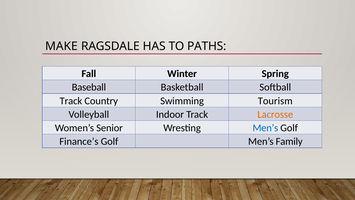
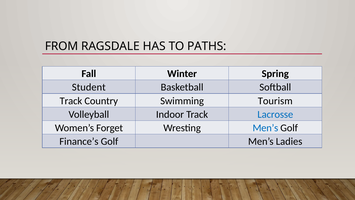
MAKE: MAKE -> FROM (62, 46)
Baseball: Baseball -> Student (89, 87)
Lacrosse colour: orange -> blue (275, 114)
Senior: Senior -> Forget (110, 128)
Family: Family -> Ladies (289, 141)
